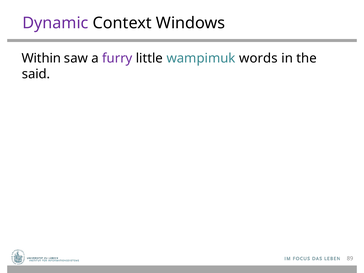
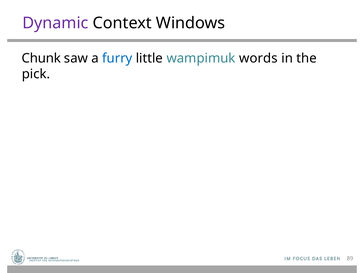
Within: Within -> Chunk (41, 58)
furry colour: purple -> blue (117, 58)
said: said -> pick (36, 74)
